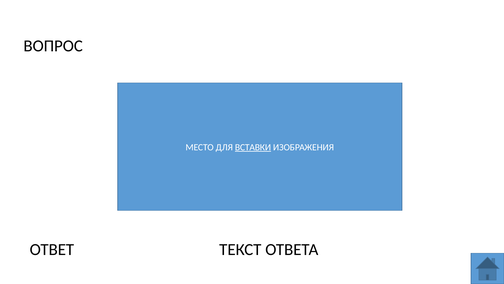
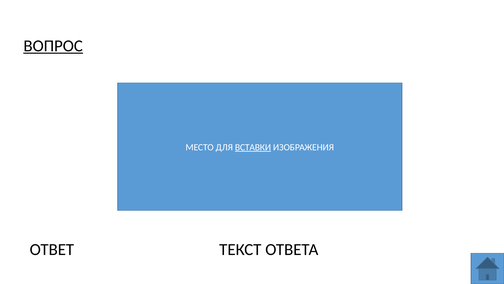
ВОПРОС underline: none -> present (53, 46)
